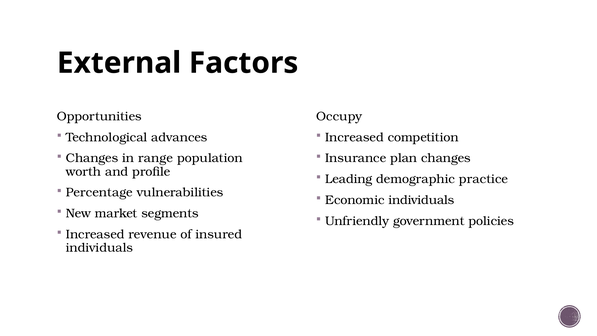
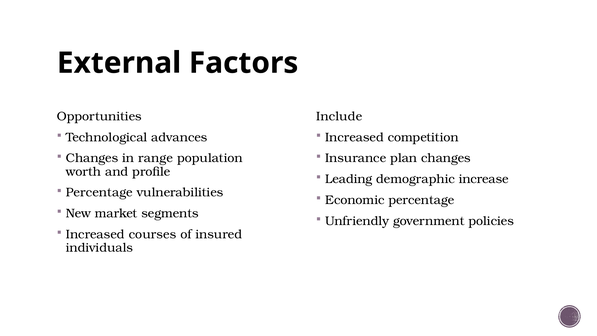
Occupy: Occupy -> Include (339, 116)
practice: practice -> increase (484, 179)
Economic individuals: individuals -> percentage (421, 200)
revenue: revenue -> courses (152, 234)
